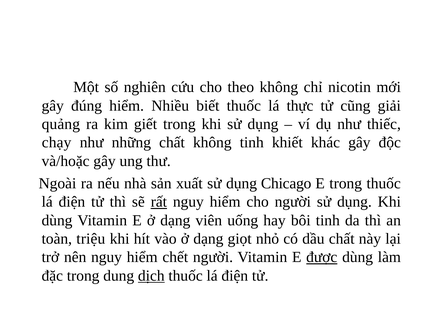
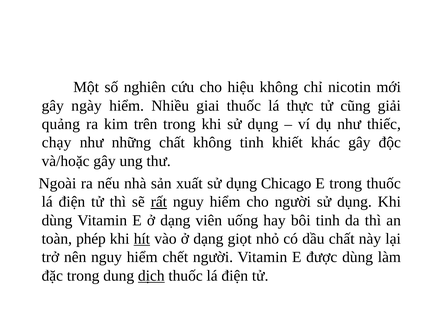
theo: theo -> hiệu (241, 87)
đúng: đúng -> ngày (87, 106)
biết: biết -> giai (208, 106)
giết: giết -> trên (146, 124)
triệu: triệu -> phép (91, 239)
hít underline: none -> present (142, 239)
được underline: present -> none (322, 257)
